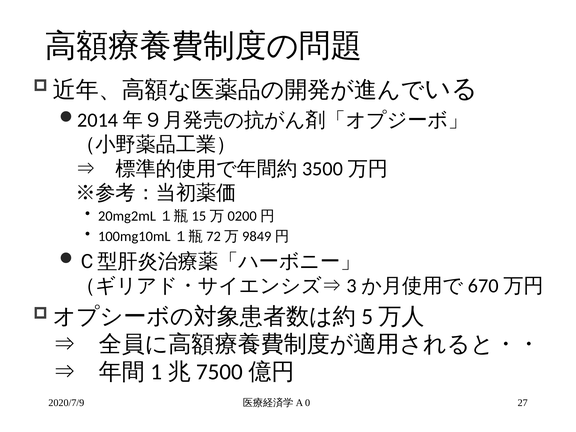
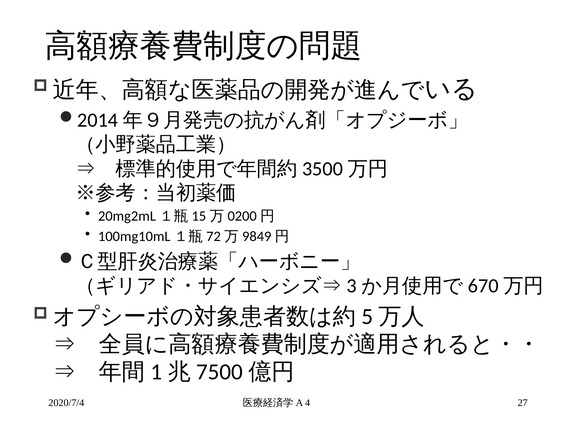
2020/7/9: 2020/7/9 -> 2020/7/4 (66, 403)
0: 0 -> 4 (308, 403)
